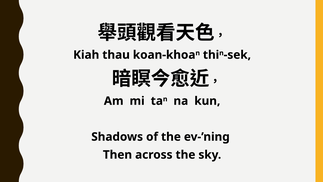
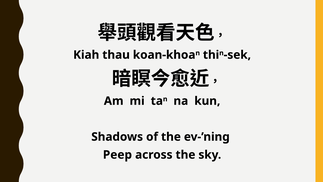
Then: Then -> Peep (117, 155)
